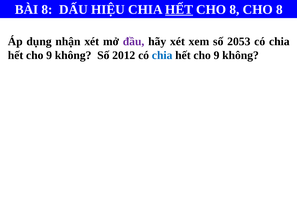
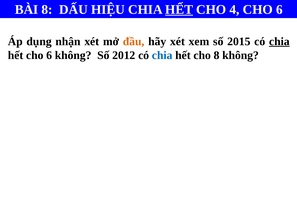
8: 8 -> 4 (234, 10)
8: 8 -> 6 (279, 10)
đầu colour: purple -> orange (134, 41)
2053: 2053 -> 2015 (239, 41)
chia underline: none -> present (279, 41)
9: 9 -> 6 (49, 55)
9: 9 -> 8 (217, 55)
